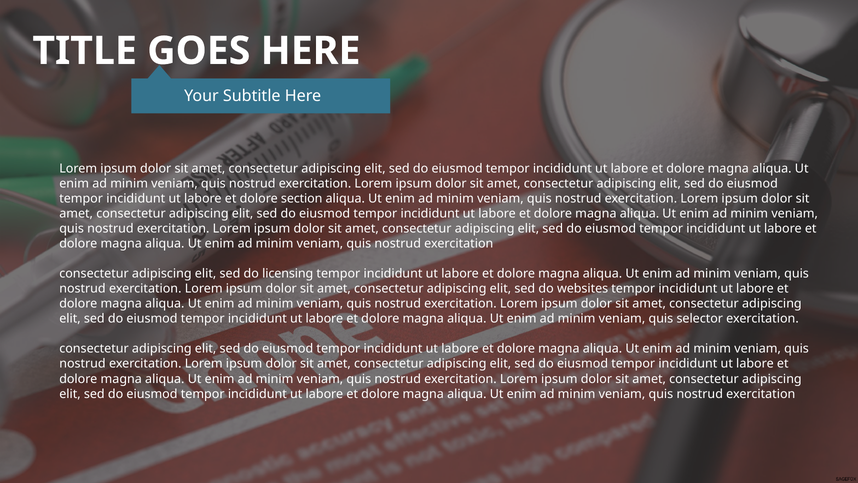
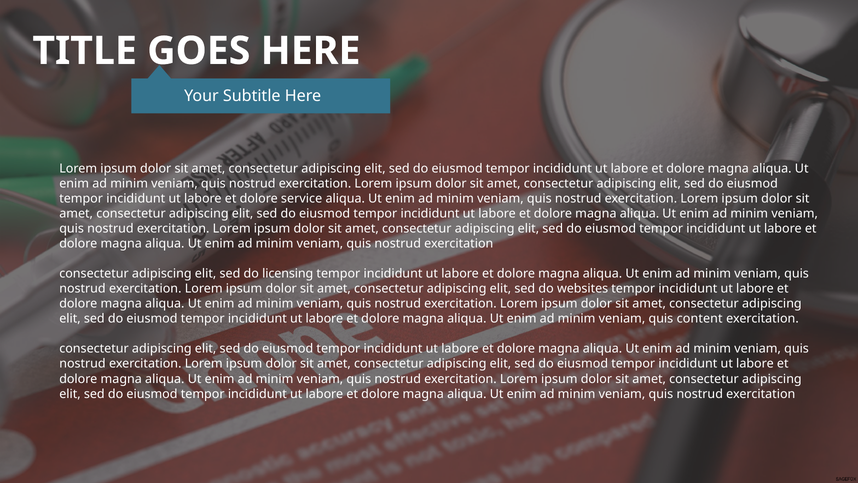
section: section -> service (302, 198)
selector: selector -> content (700, 319)
